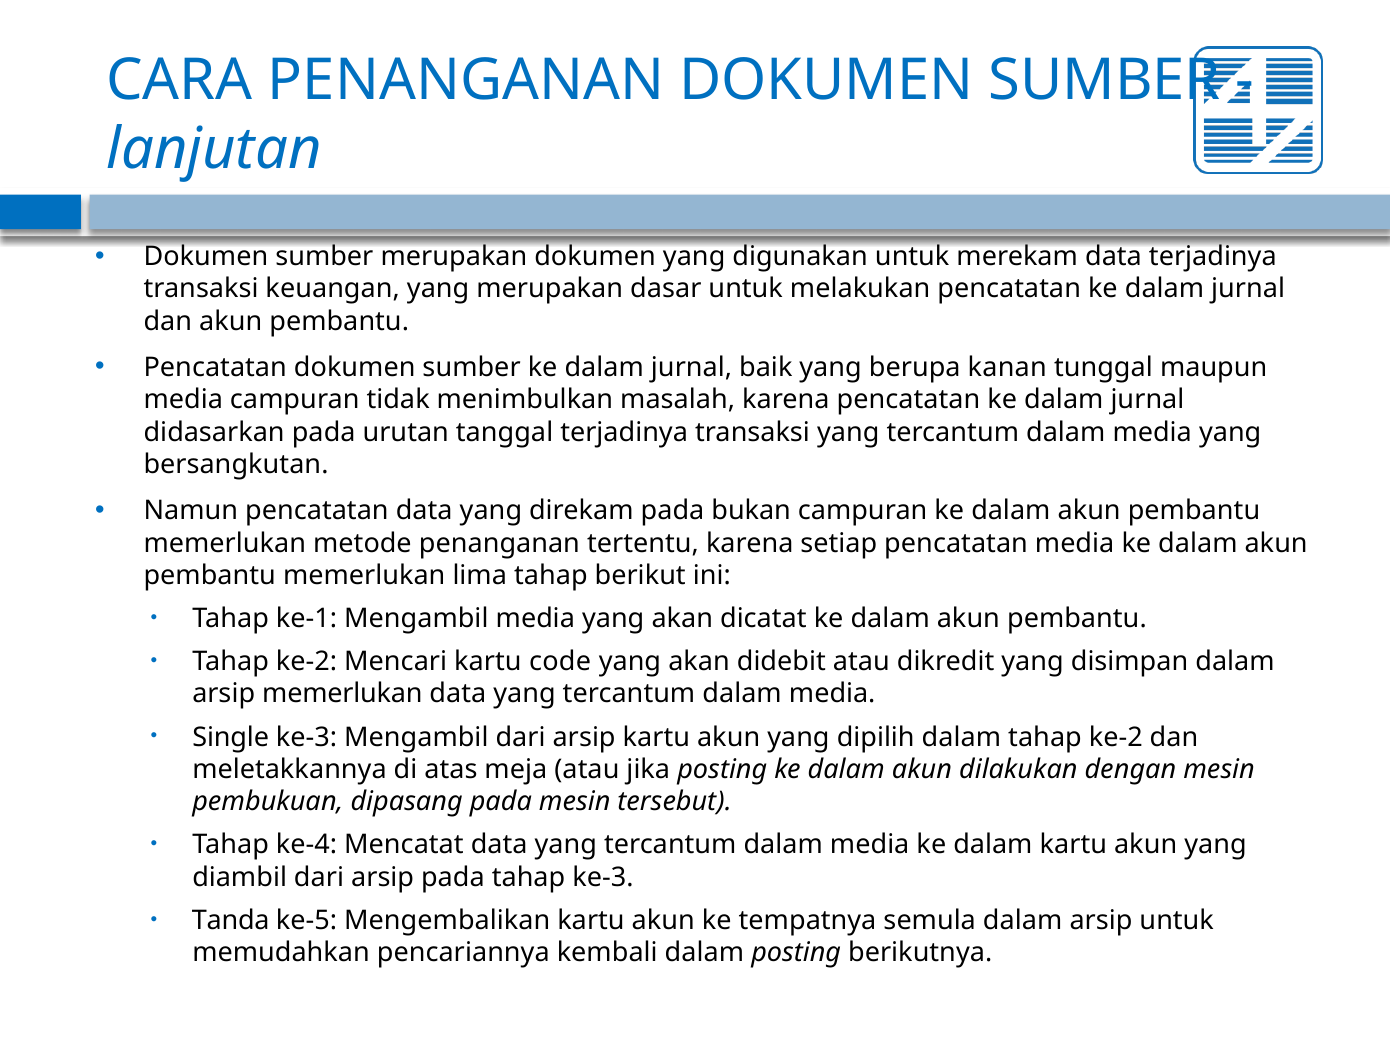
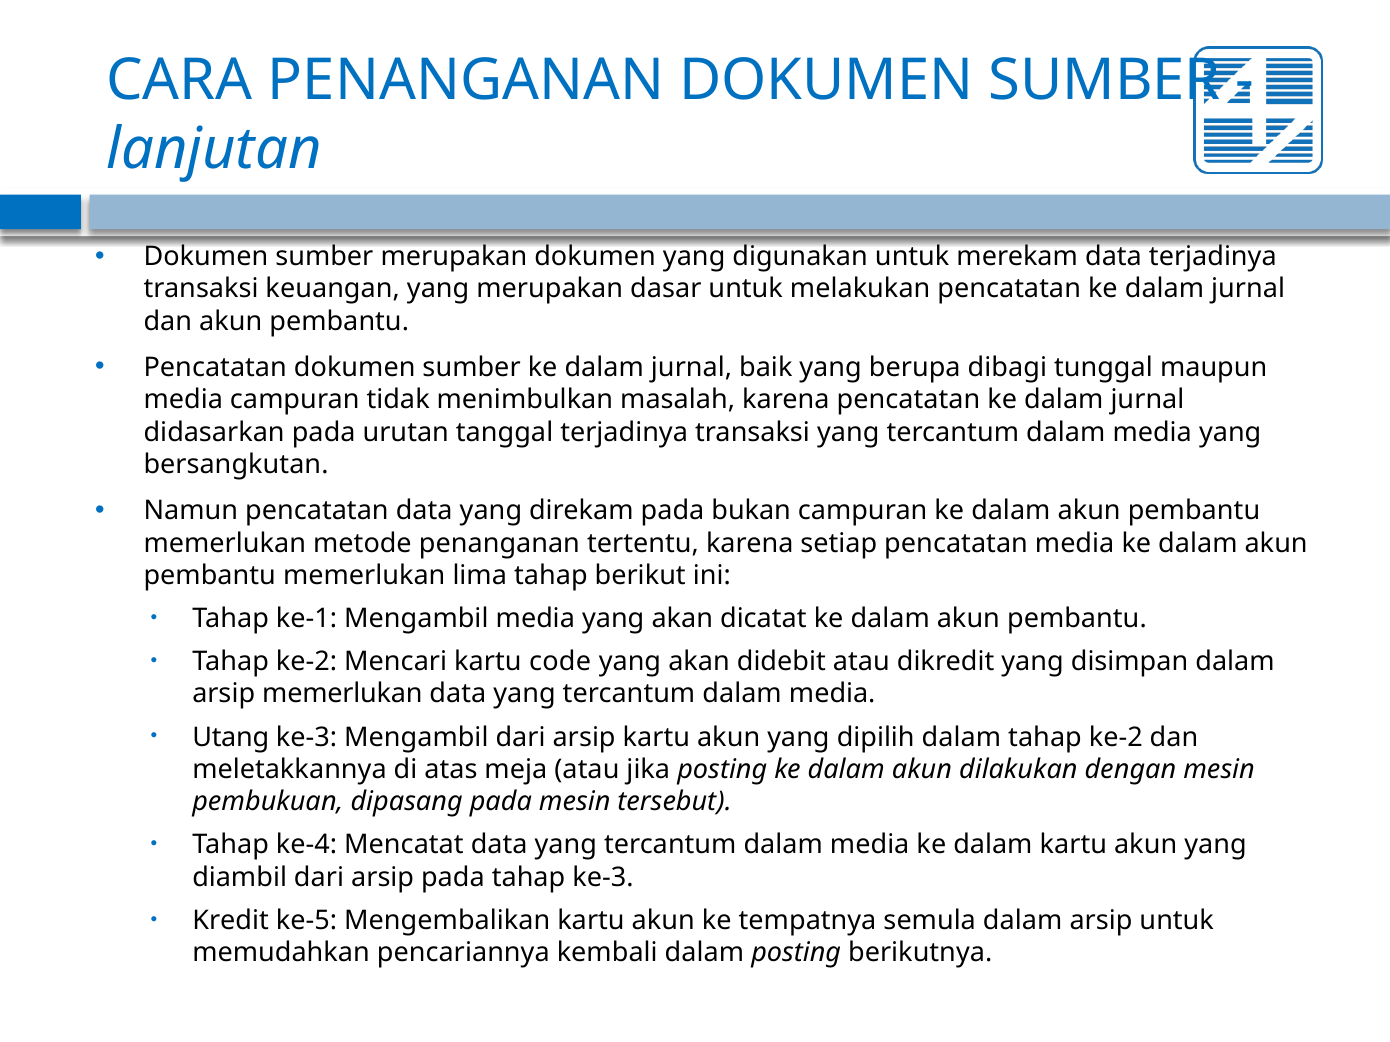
kanan: kanan -> dibagi (1007, 368)
Single: Single -> Utang (231, 737)
Tanda: Tanda -> Kredit (231, 921)
